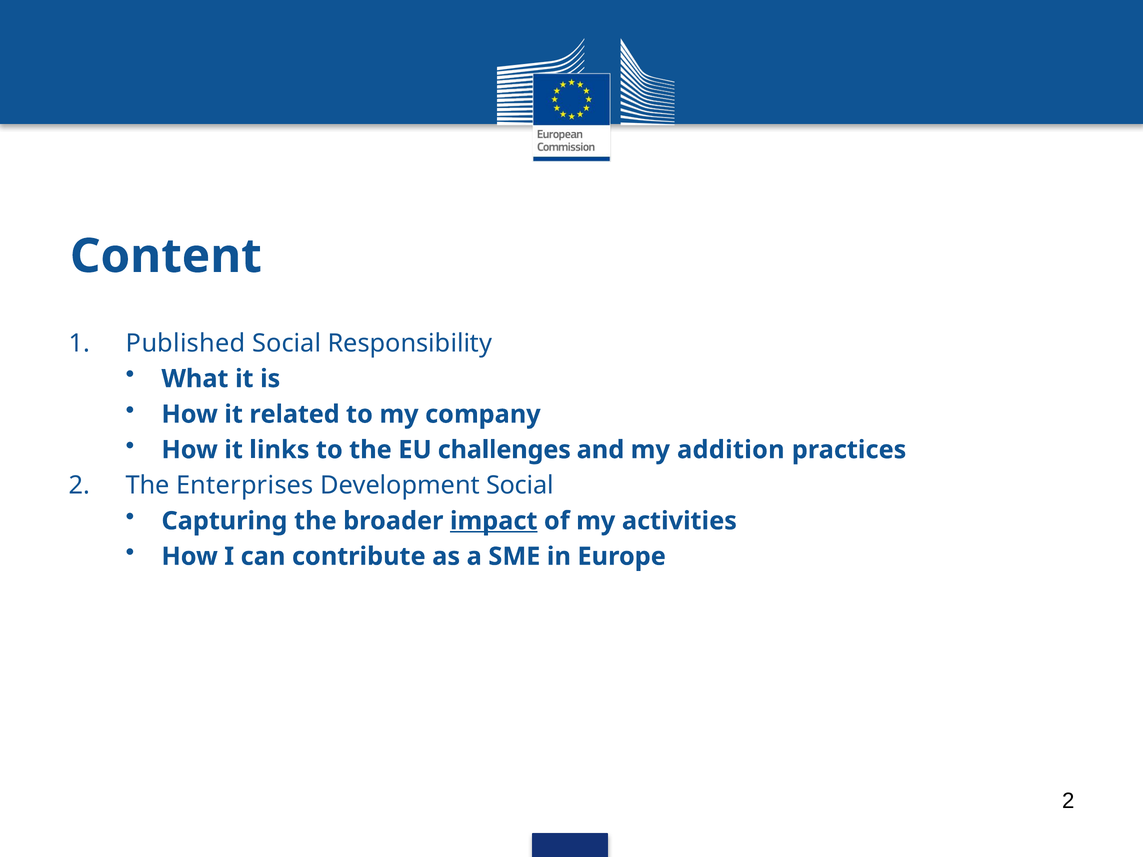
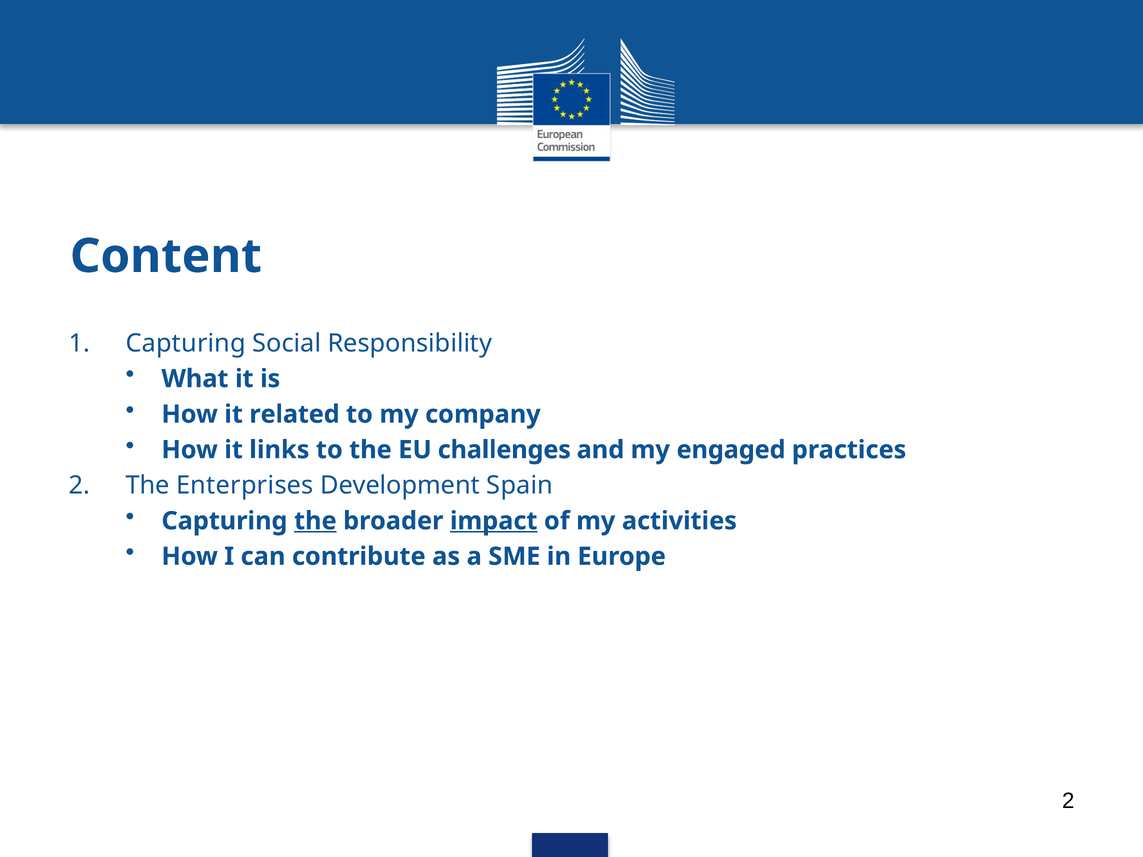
Published: Published -> Capturing (186, 343)
addition: addition -> engaged (731, 450)
Development Social: Social -> Spain (520, 486)
the underline: none -> present (315, 521)
